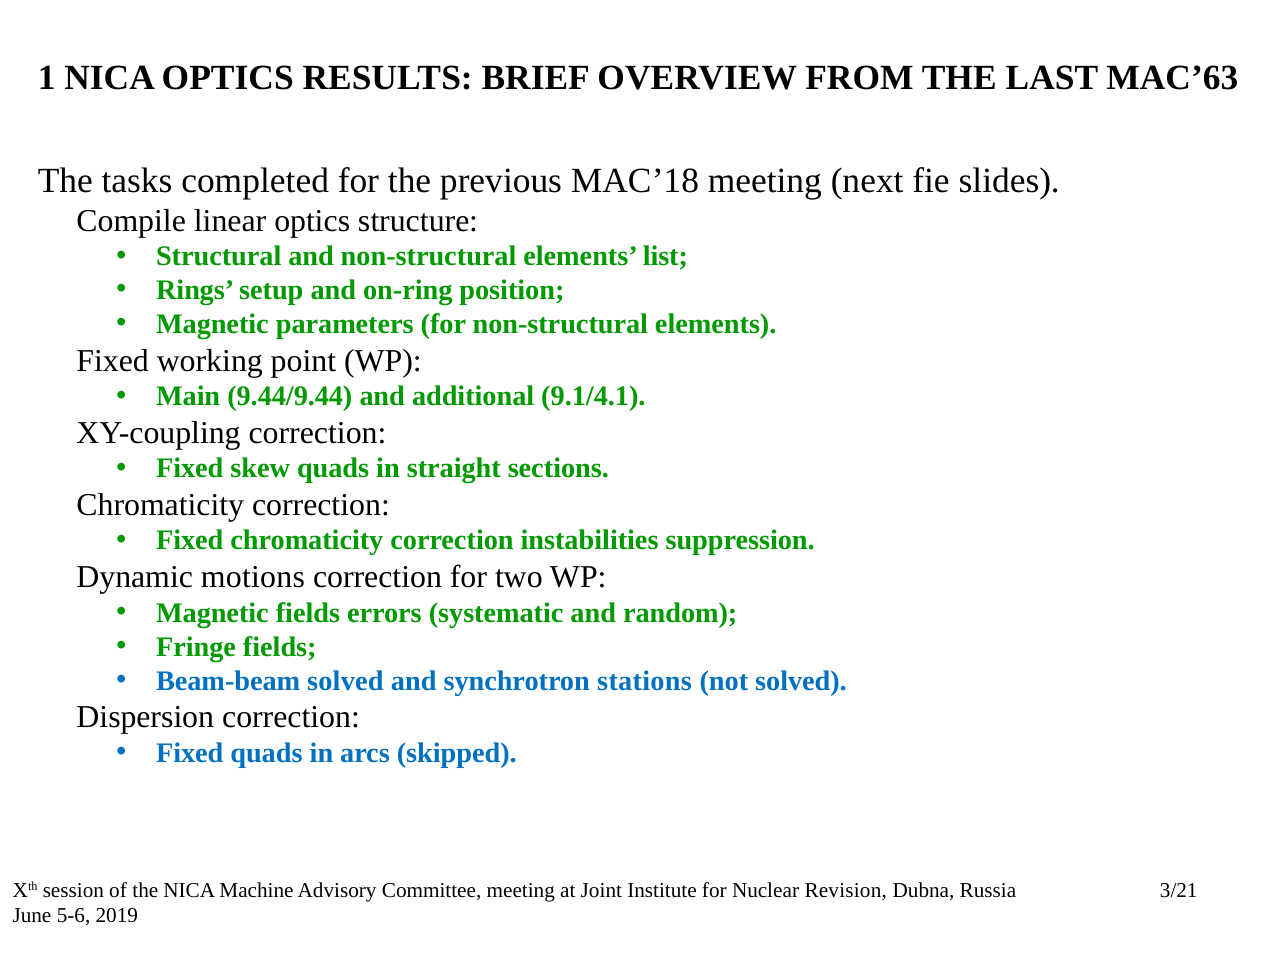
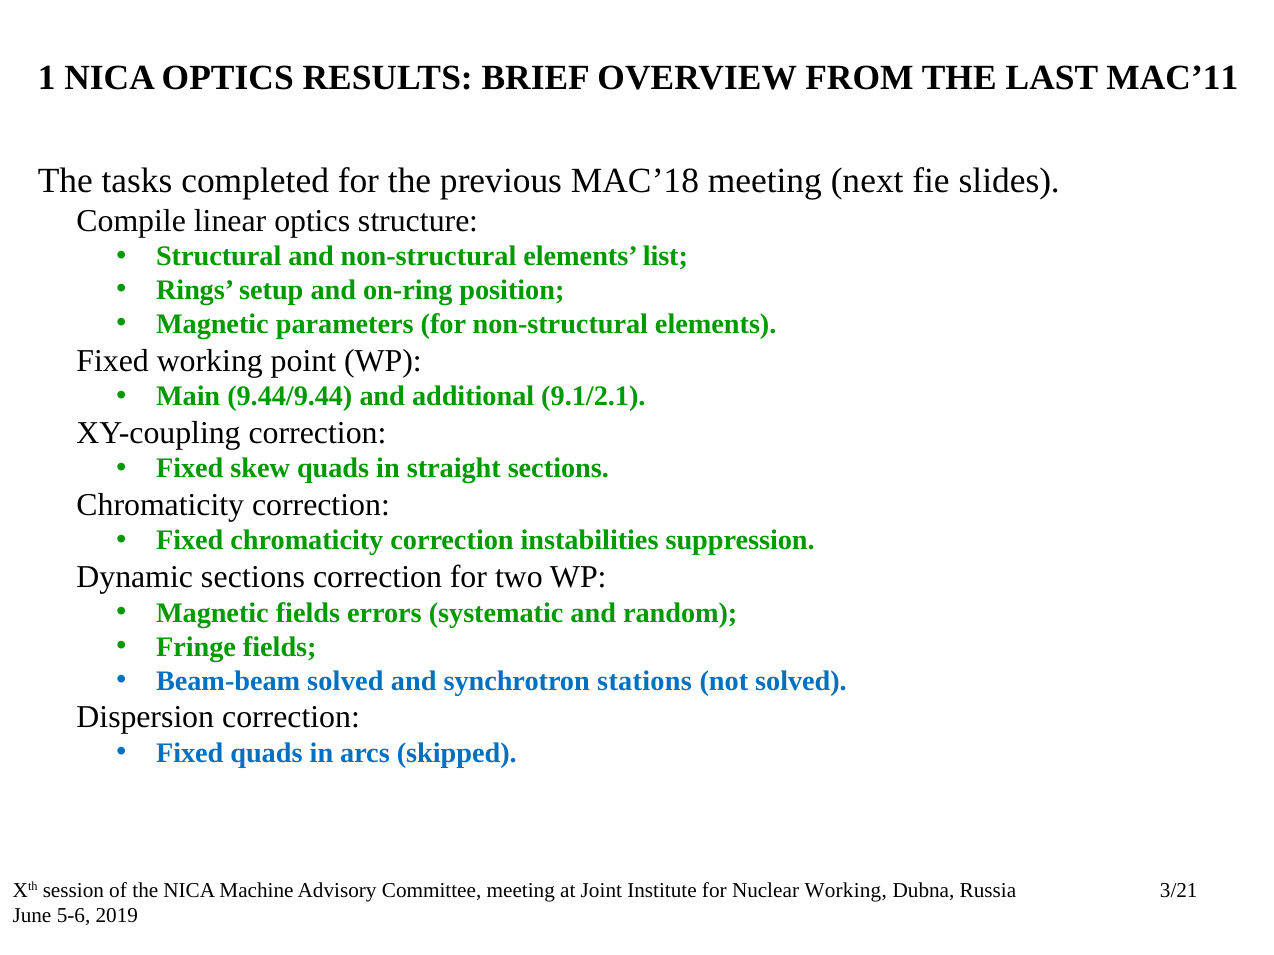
MAC’63: MAC’63 -> MAC’11 (1172, 78)
9.1/4.1: 9.1/4.1 -> 9.1/2.1 (593, 397)
Dynamic motions: motions -> sections (253, 577)
Nuclear Revision: Revision -> Working (846, 891)
